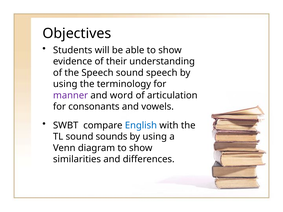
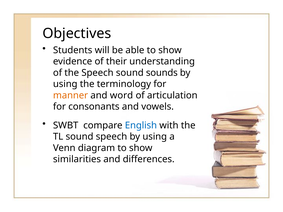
sound speech: speech -> sounds (162, 73)
manner colour: purple -> orange (71, 95)
sound sounds: sounds -> speech (111, 137)
